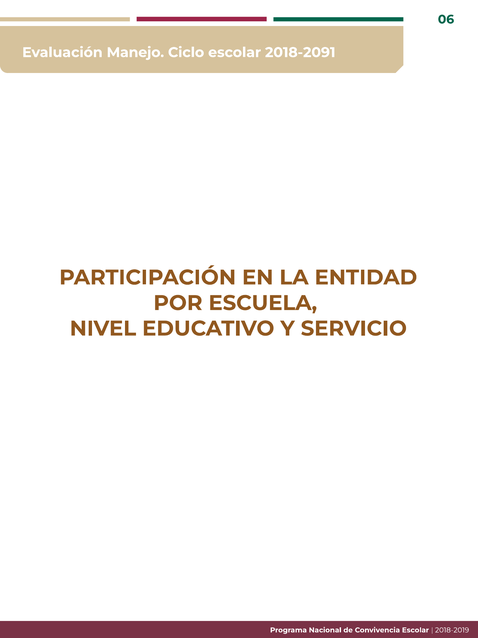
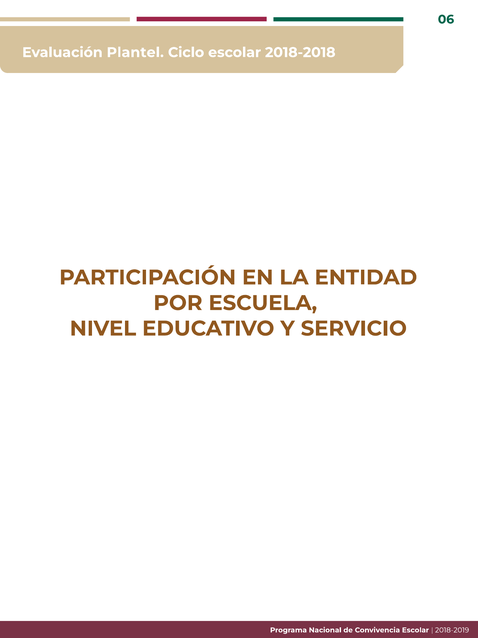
Manejo: Manejo -> Plantel (135, 52)
2018-2091: 2018-2091 -> 2018-2018 (300, 52)
